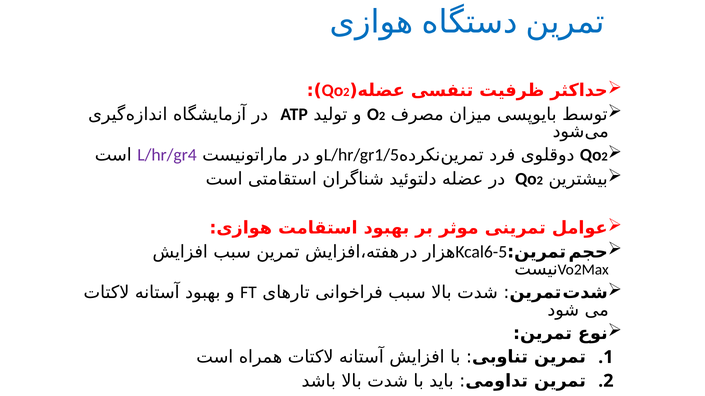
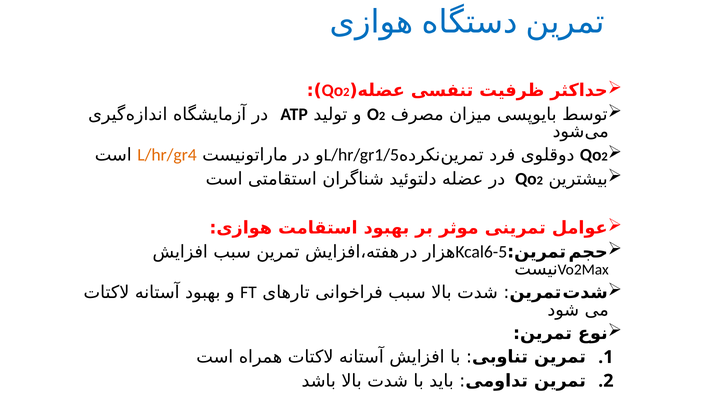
L/hr/gr4 colour: purple -> orange (167, 155)
